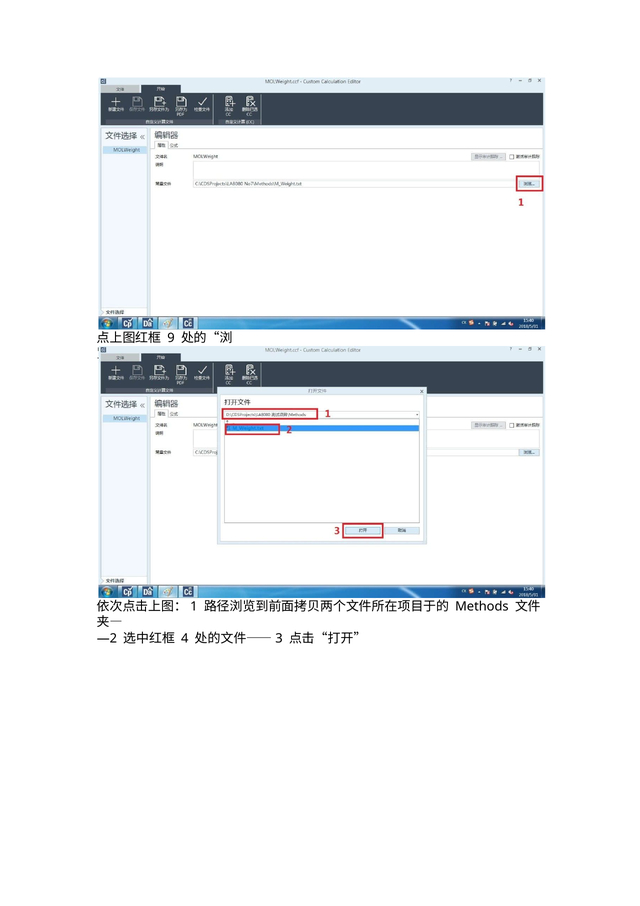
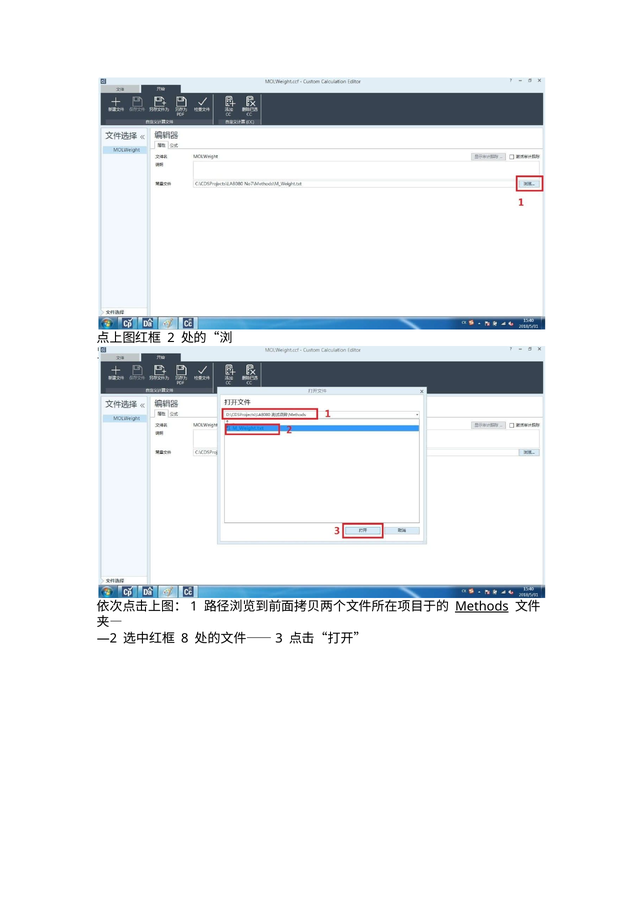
9: 9 -> 2 (171, 338)
Methods underline: none -> present (482, 606)
4: 4 -> 8 (185, 639)
